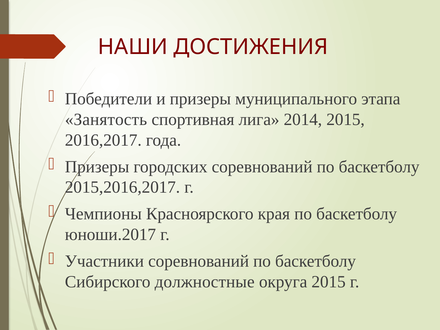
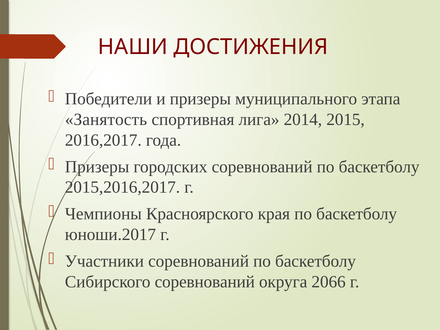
Сибирского должностные: должностные -> соревнований (205, 282)
округа 2015: 2015 -> 2066 (329, 282)
